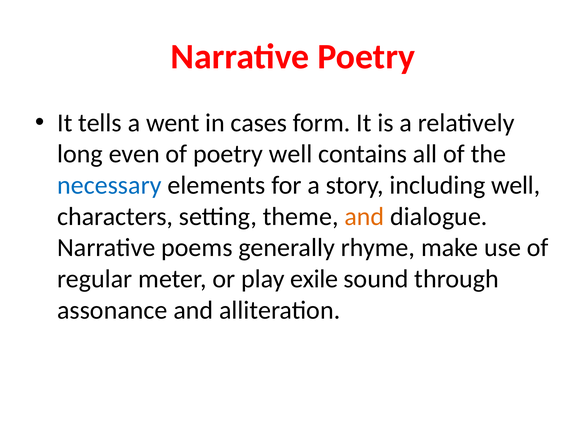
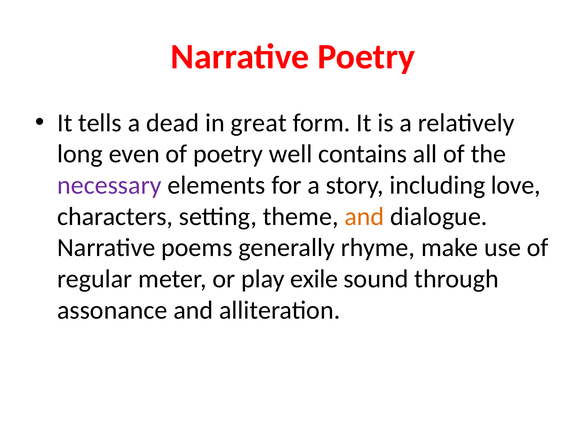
went: went -> dead (173, 123)
cases: cases -> great (259, 123)
necessary colour: blue -> purple (109, 185)
including well: well -> love (516, 185)
